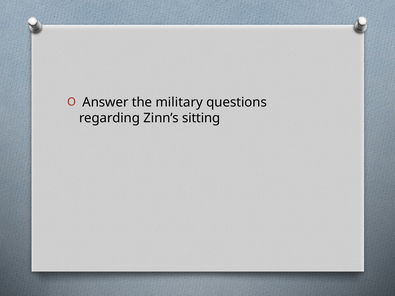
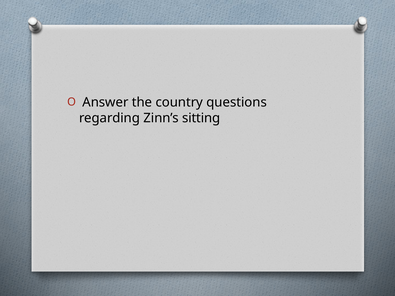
military: military -> country (179, 102)
